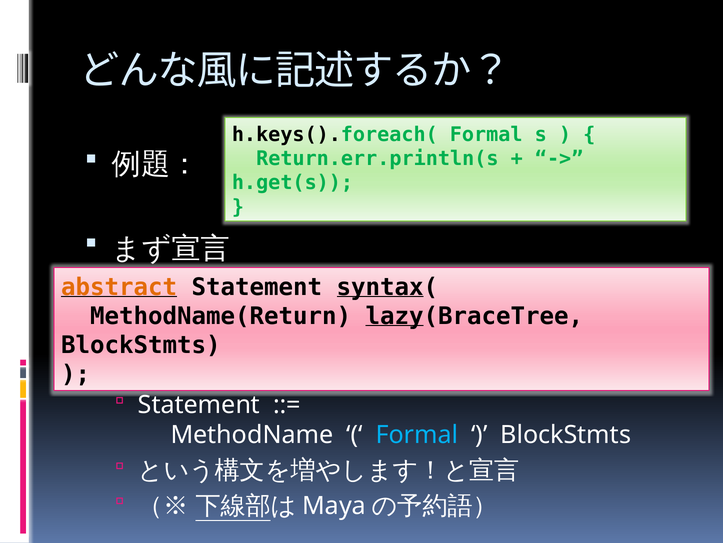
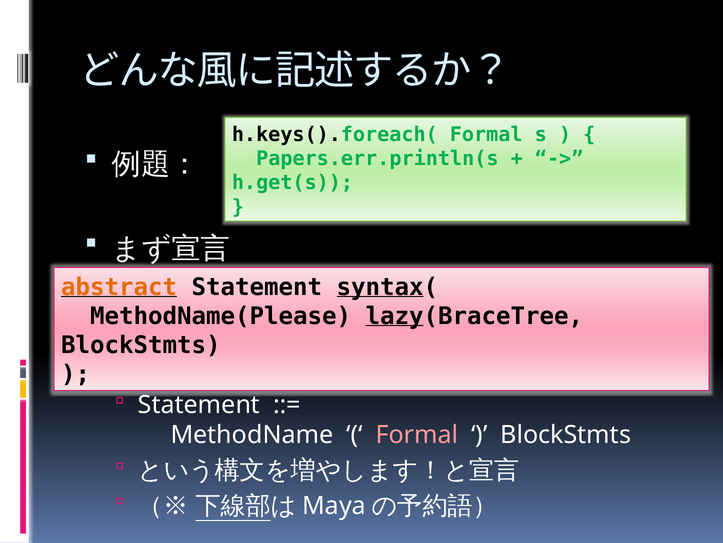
Return.err.println(s: Return.err.println(s -> Papers.err.println(s (377, 158)
MethodName(Return: MethodName(Return -> MethodName(Please (221, 316)
Formal colour: light blue -> pink (417, 435)
